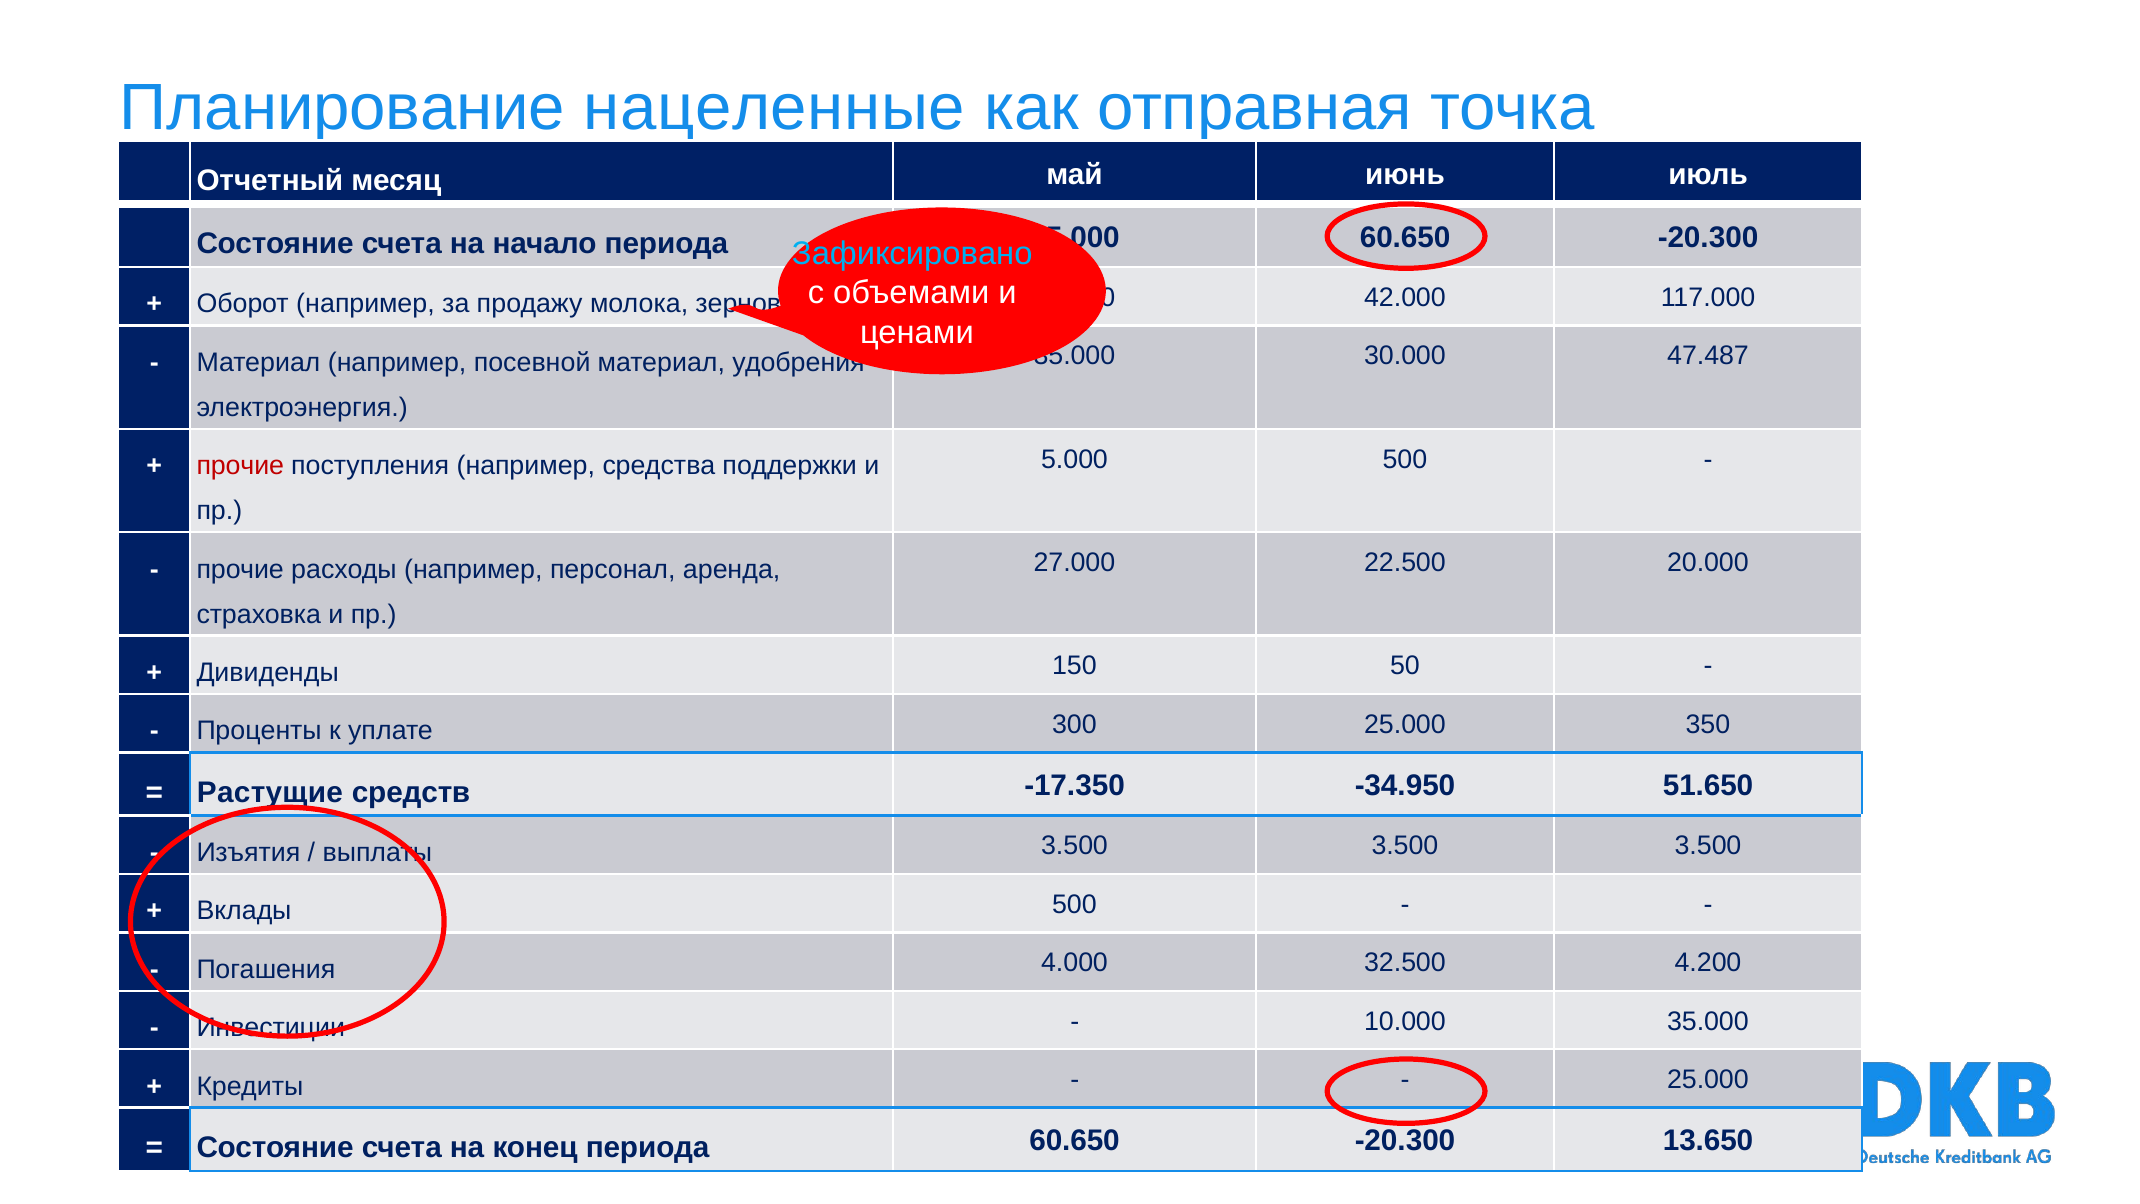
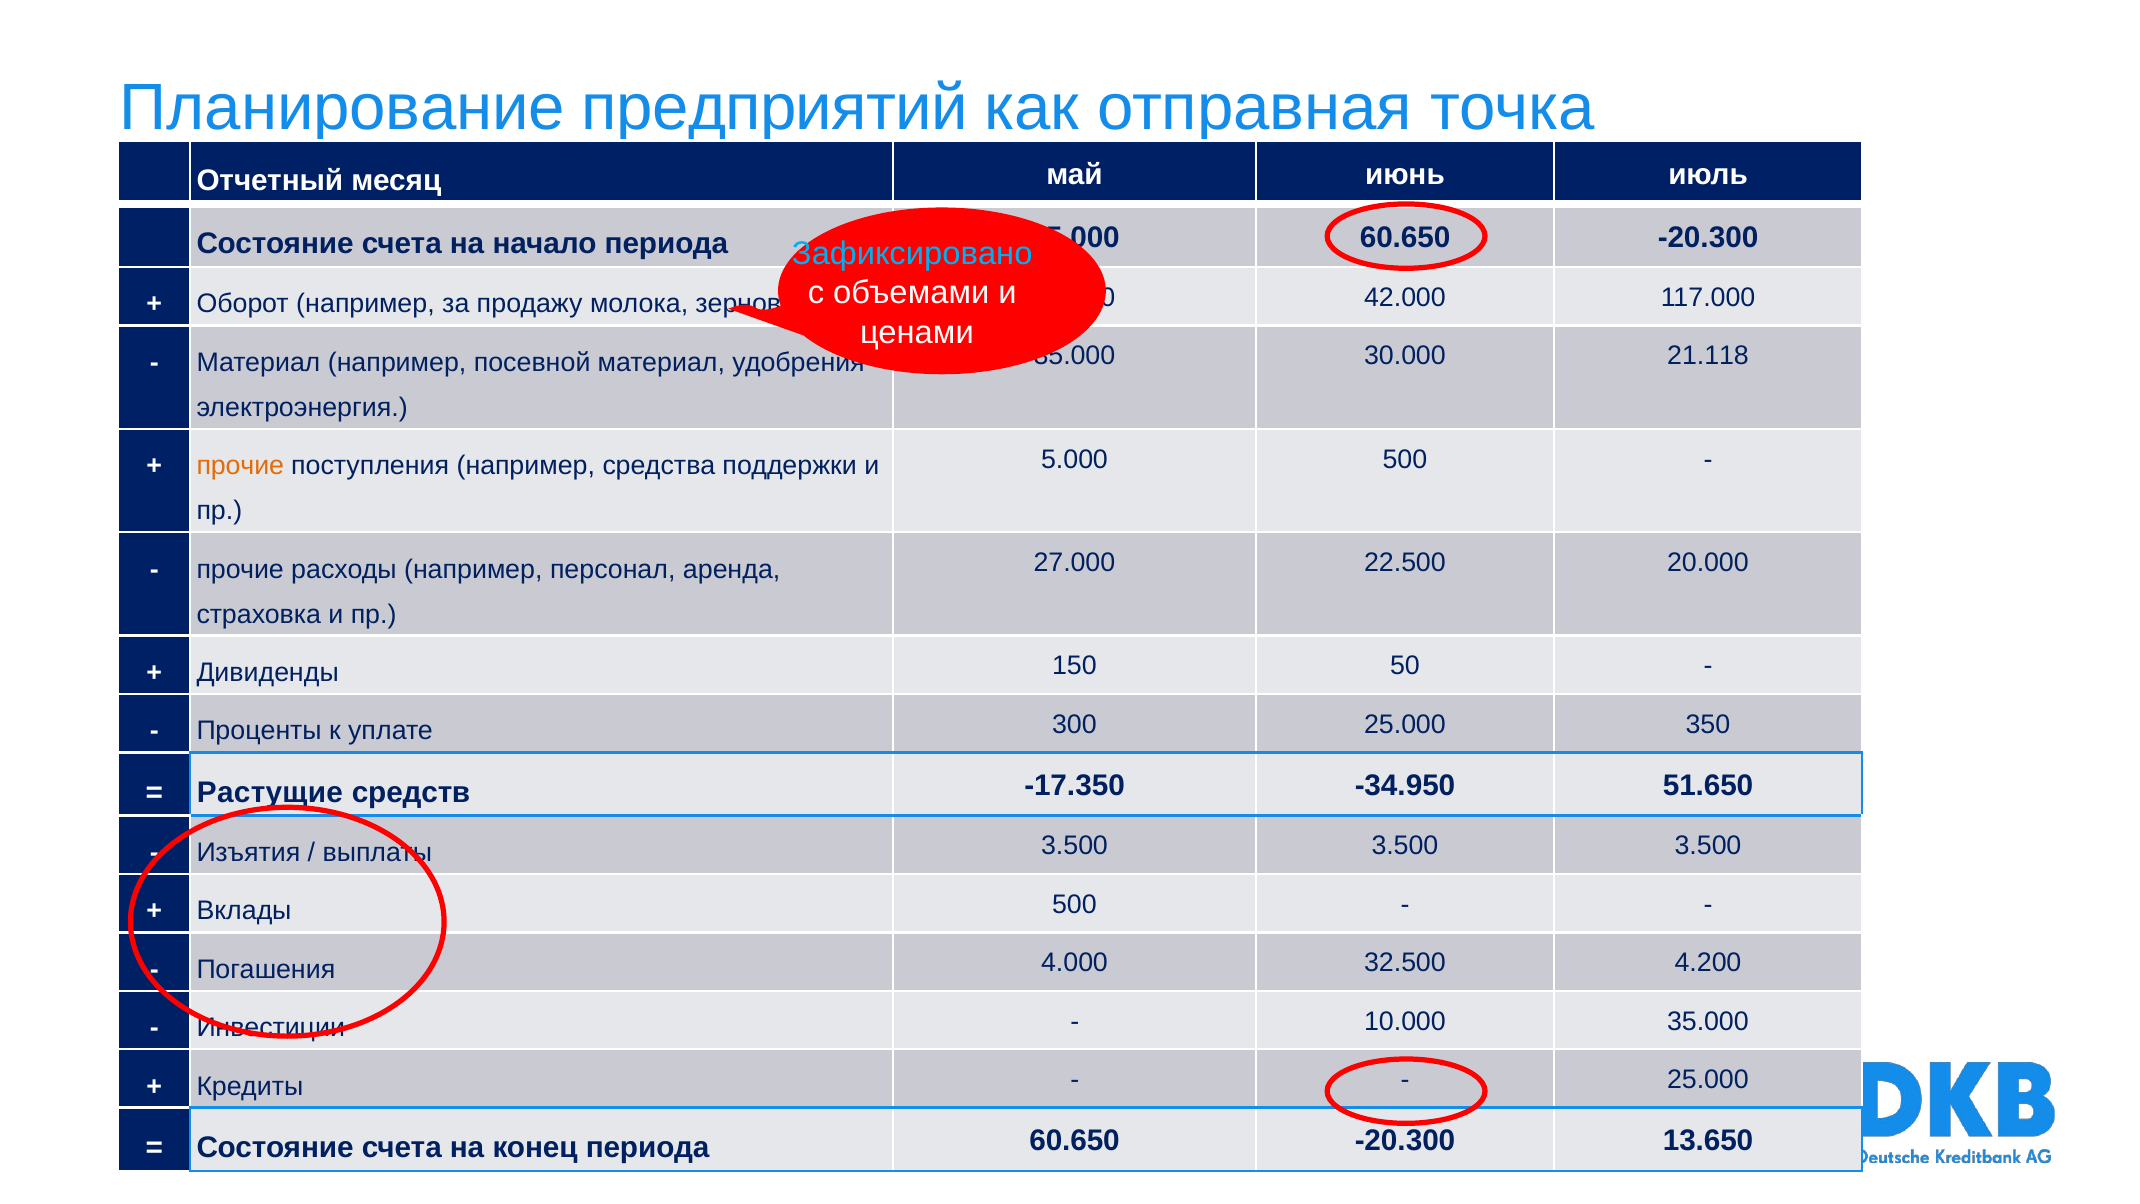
нацеленные: нацеленные -> предприятий (775, 108)
47.487: 47.487 -> 21.118 (1708, 356)
прочие colour: red -> orange (240, 466)
